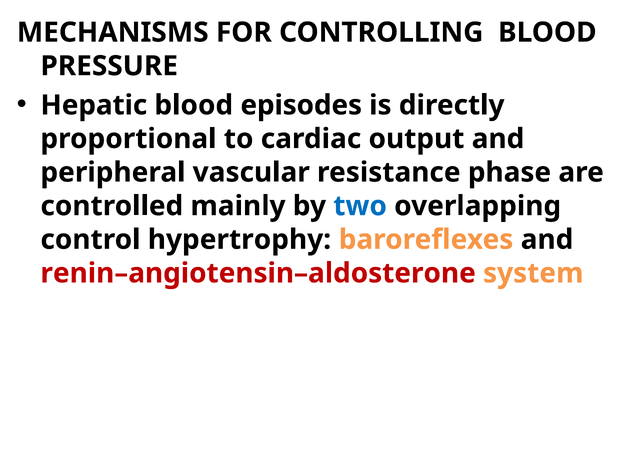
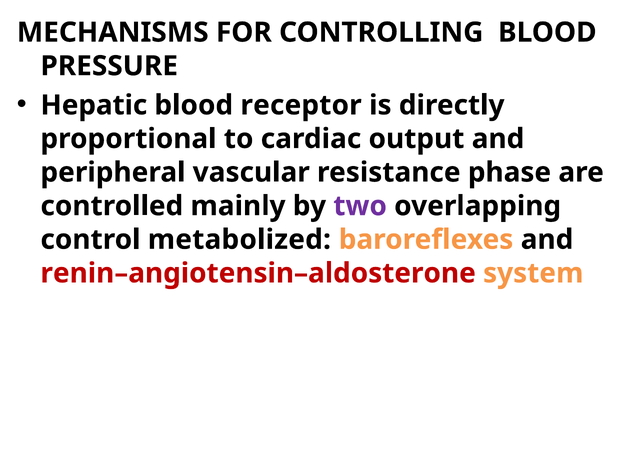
episodes: episodes -> receptor (301, 105)
two colour: blue -> purple (360, 206)
hypertrophy: hypertrophy -> metabolized (239, 240)
